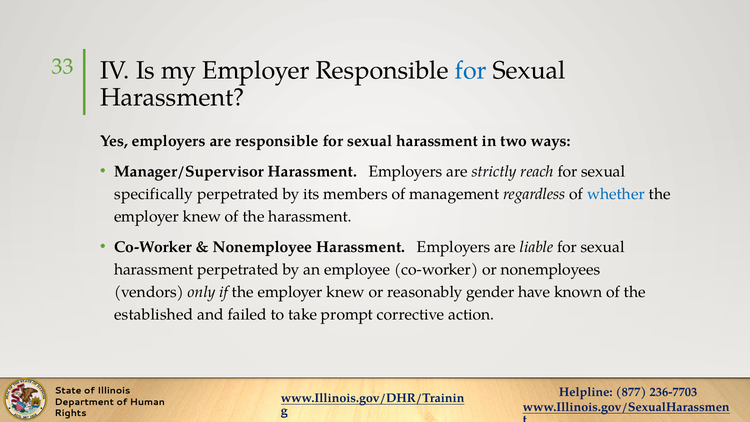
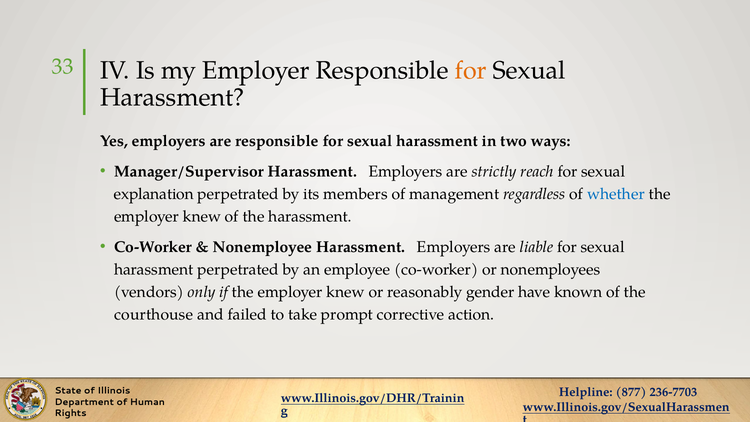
for colour: blue -> orange (471, 71)
specifically: specifically -> explanation (154, 194)
established: established -> courthouse (154, 314)
